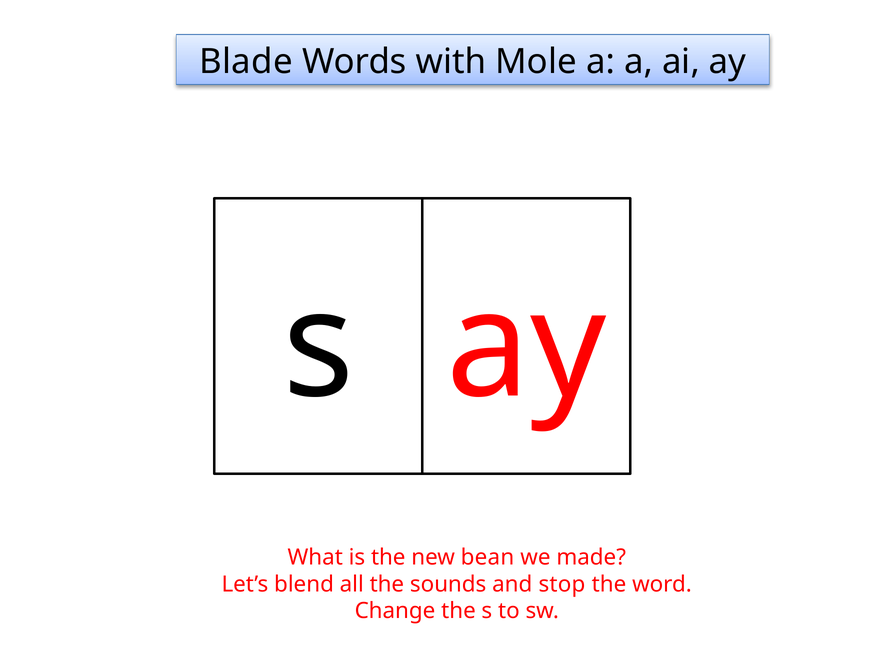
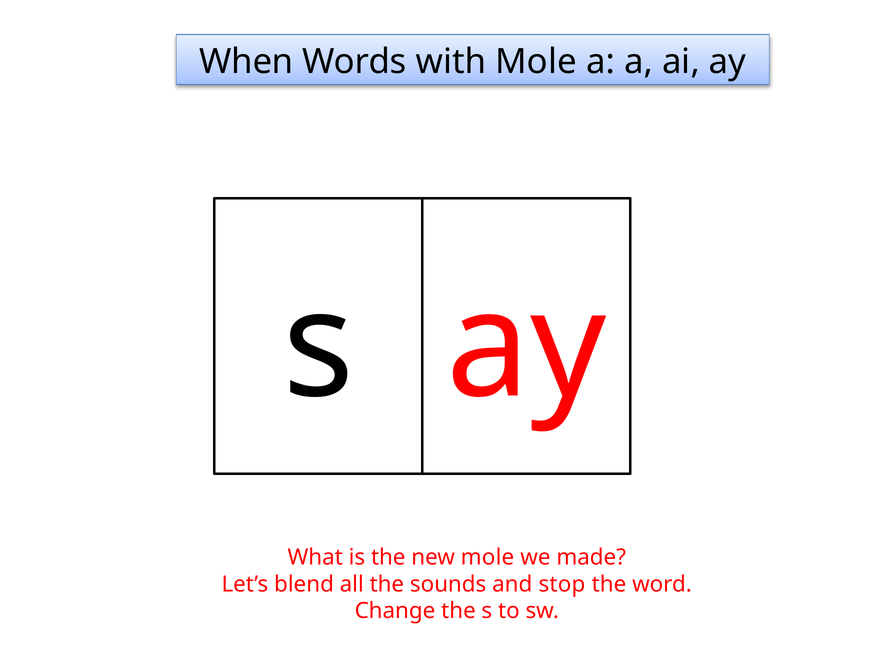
Blade: Blade -> When (246, 62)
new bean: bean -> mole (487, 557)
